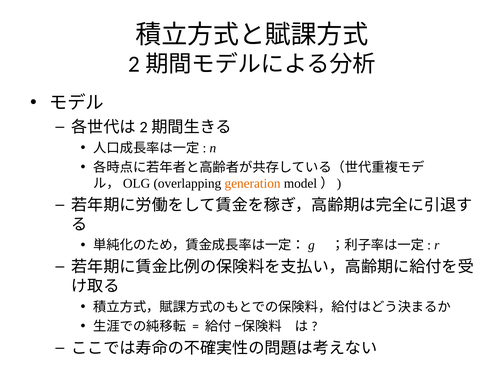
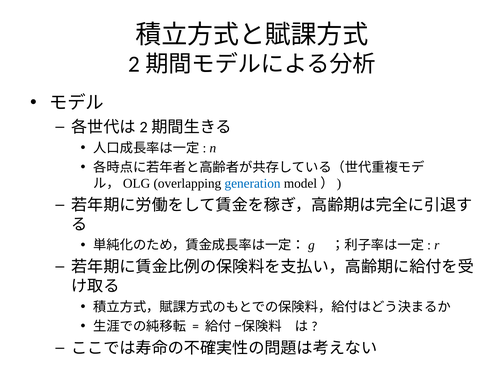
generation colour: orange -> blue (253, 183)
